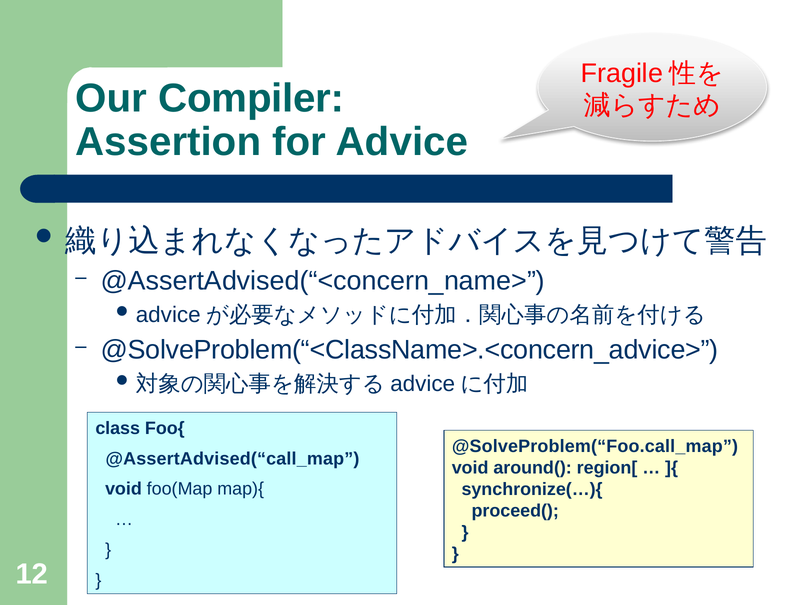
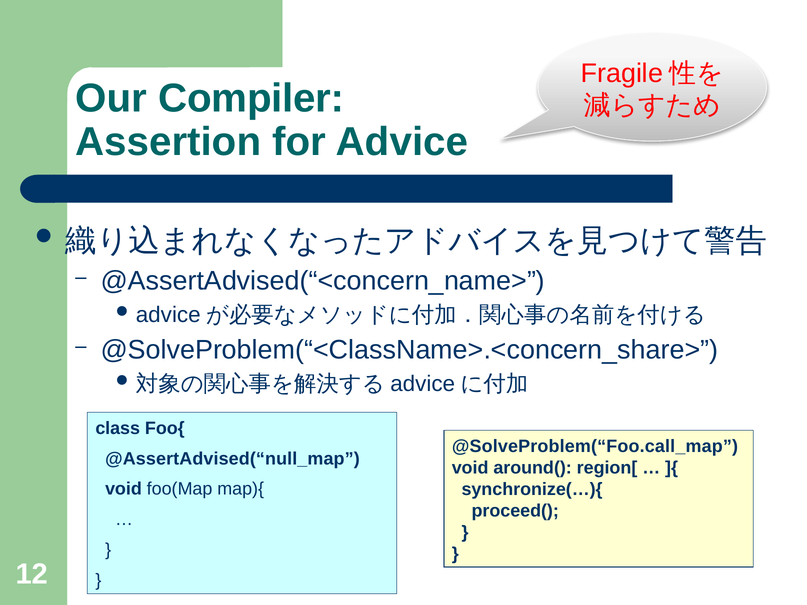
@SolveProblem(“<ClassName>.<concern_advice>: @SolveProblem(“<ClassName>.<concern_advice> -> @SolveProblem(“<ClassName>.<concern_share> (409, 350)
@AssertAdvised(“call_map: @AssertAdvised(“call_map -> @AssertAdvised(“null_map (232, 459)
